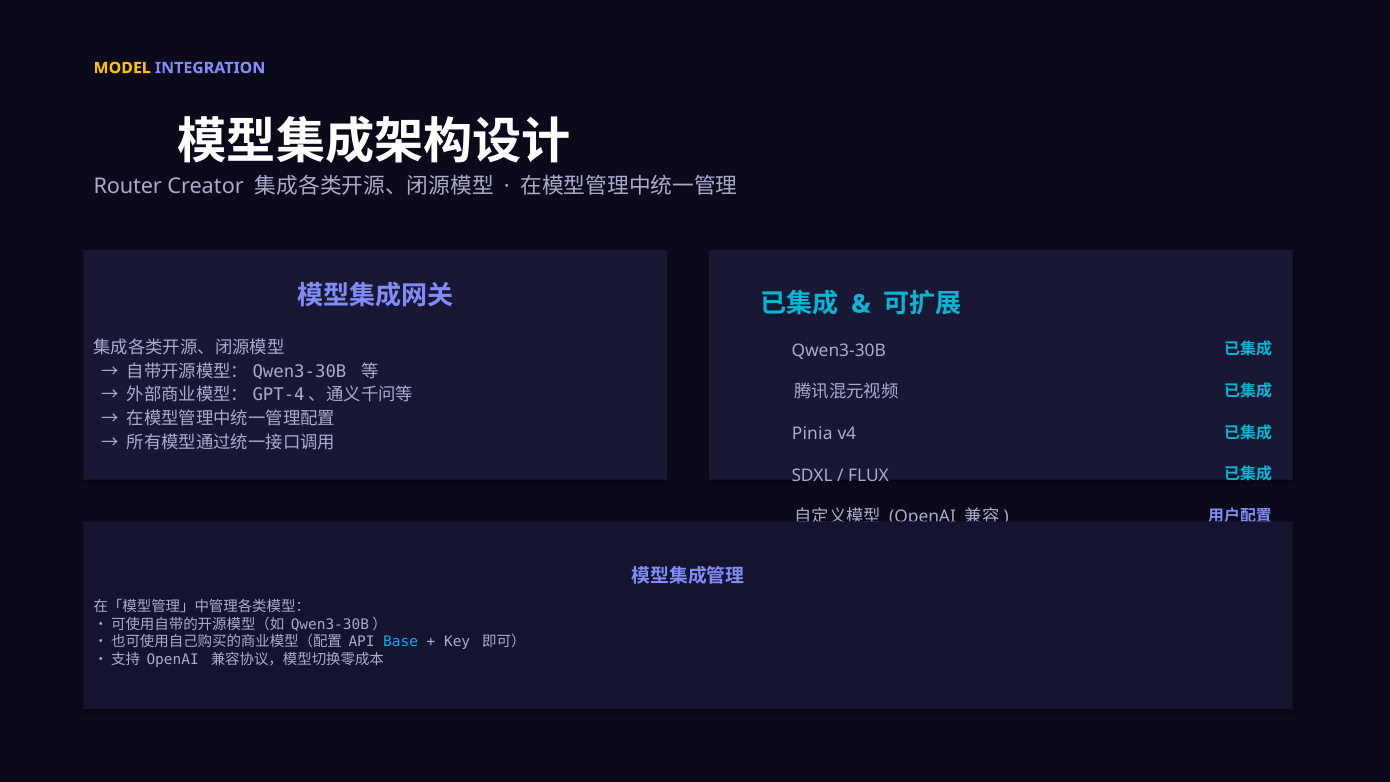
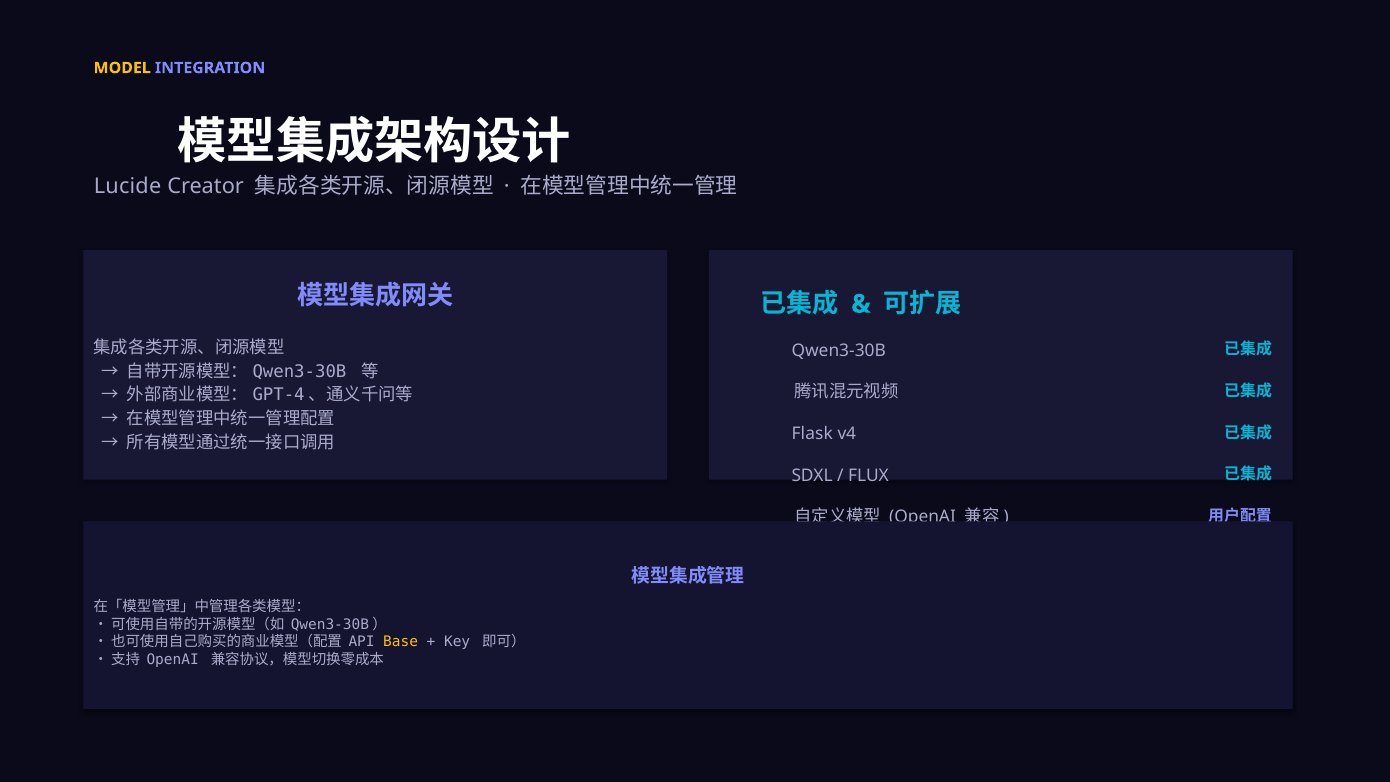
Router: Router -> Lucide (128, 186)
Pinia: Pinia -> Flask (812, 434)
Base colour: light blue -> yellow (401, 642)
